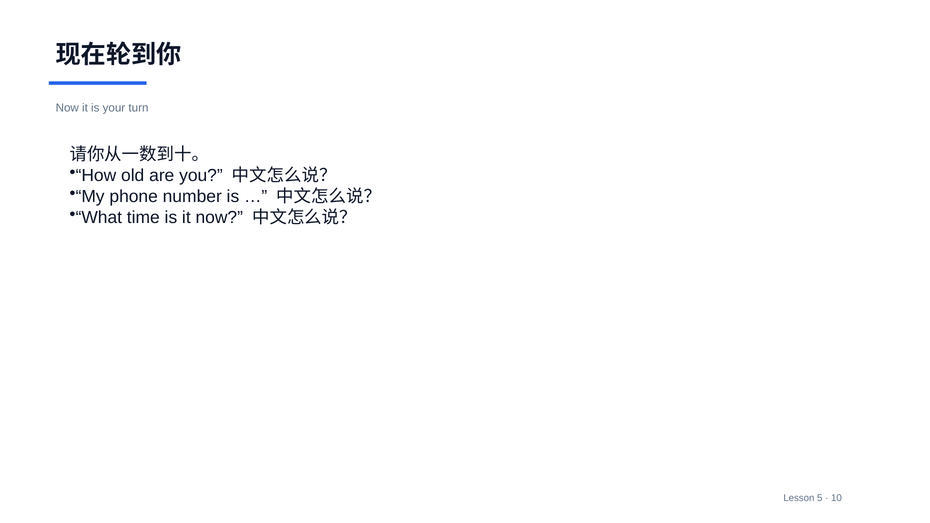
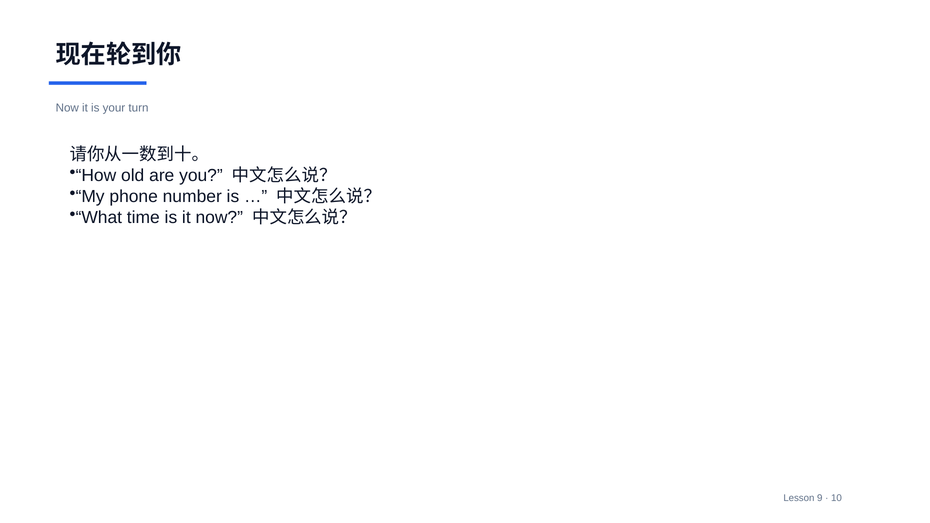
5: 5 -> 9 (820, 498)
